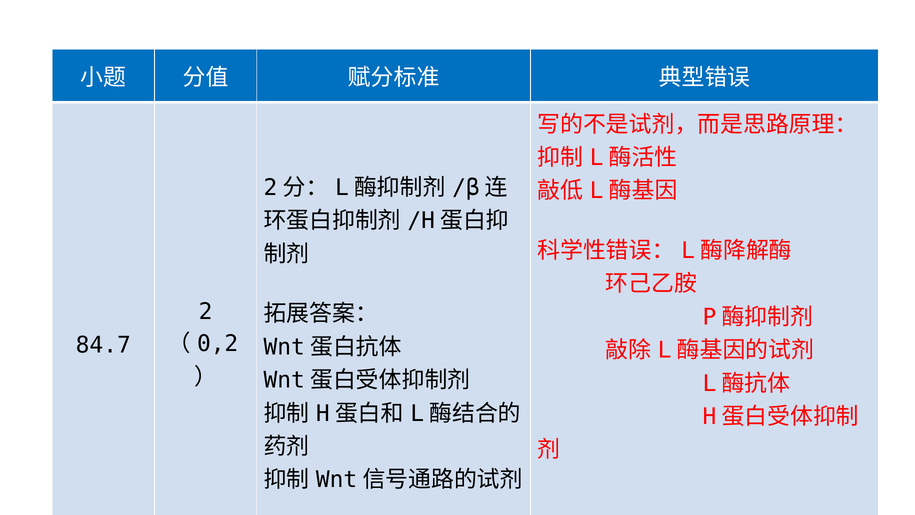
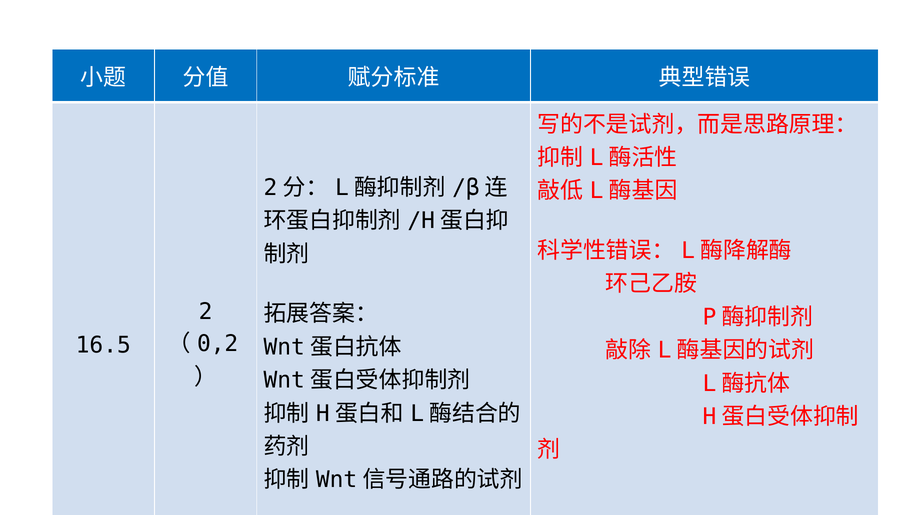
84.7: 84.7 -> 16.5 (103, 345)
